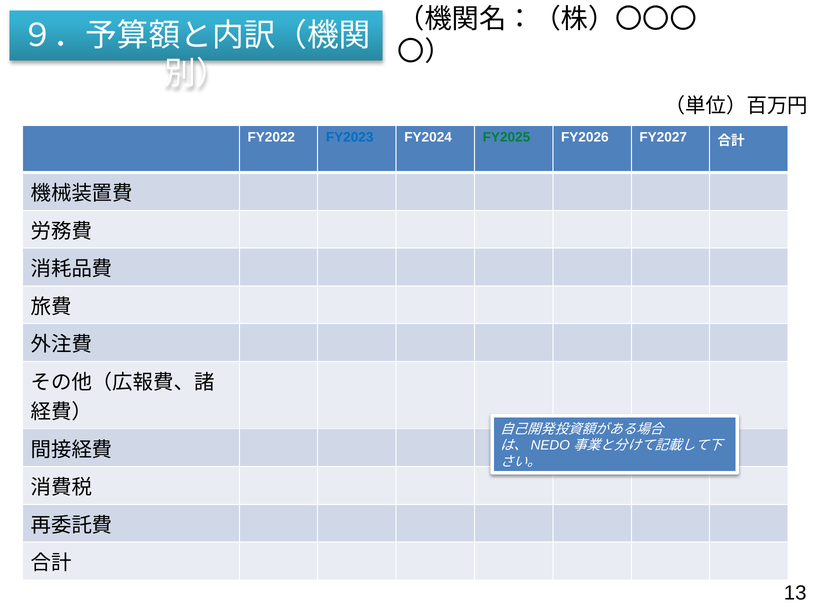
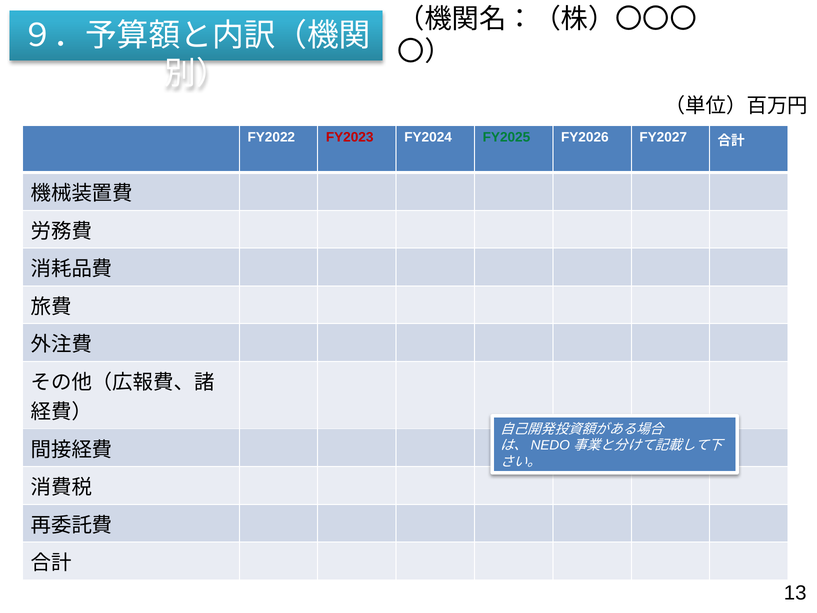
FY2023 colour: blue -> red (350, 137)
